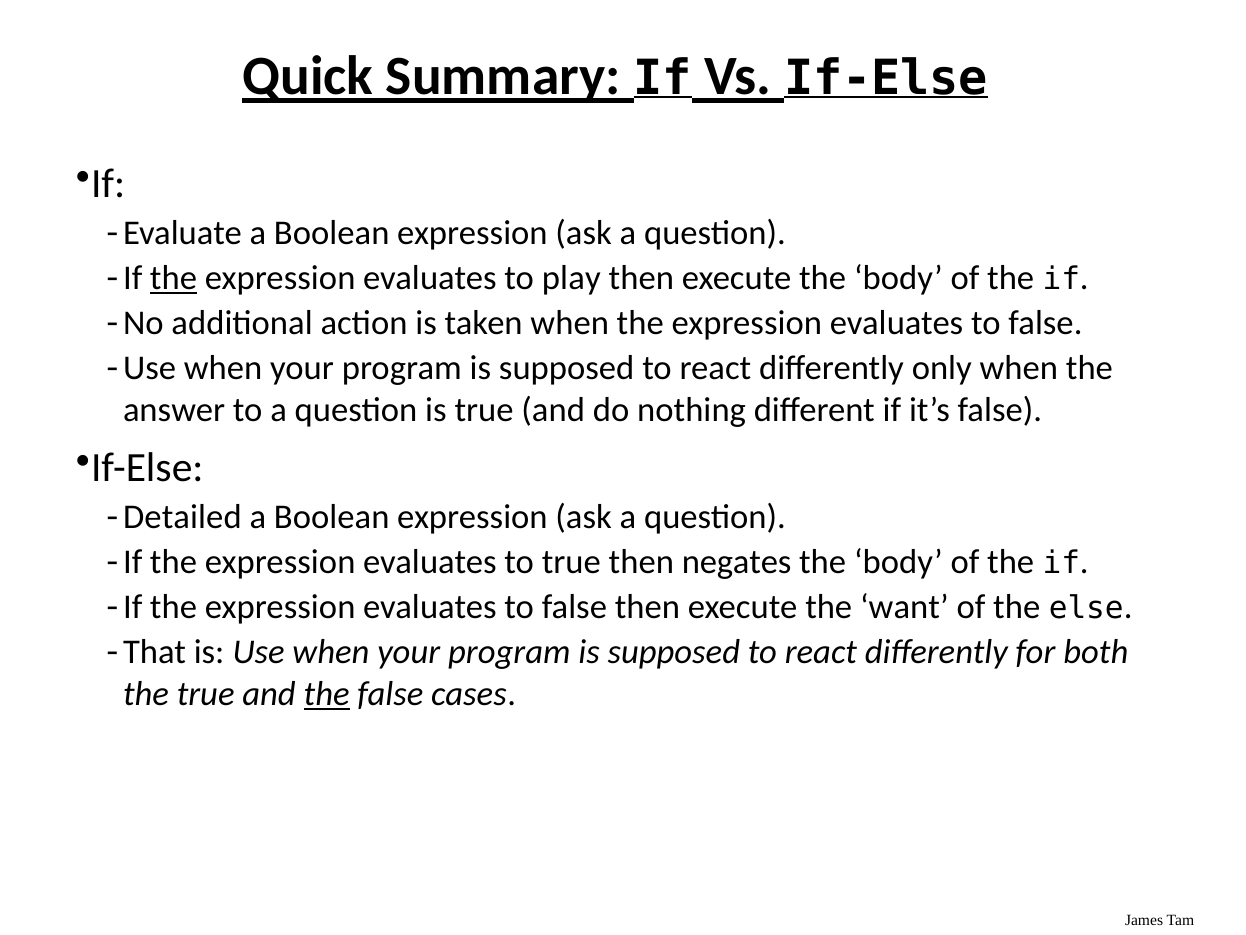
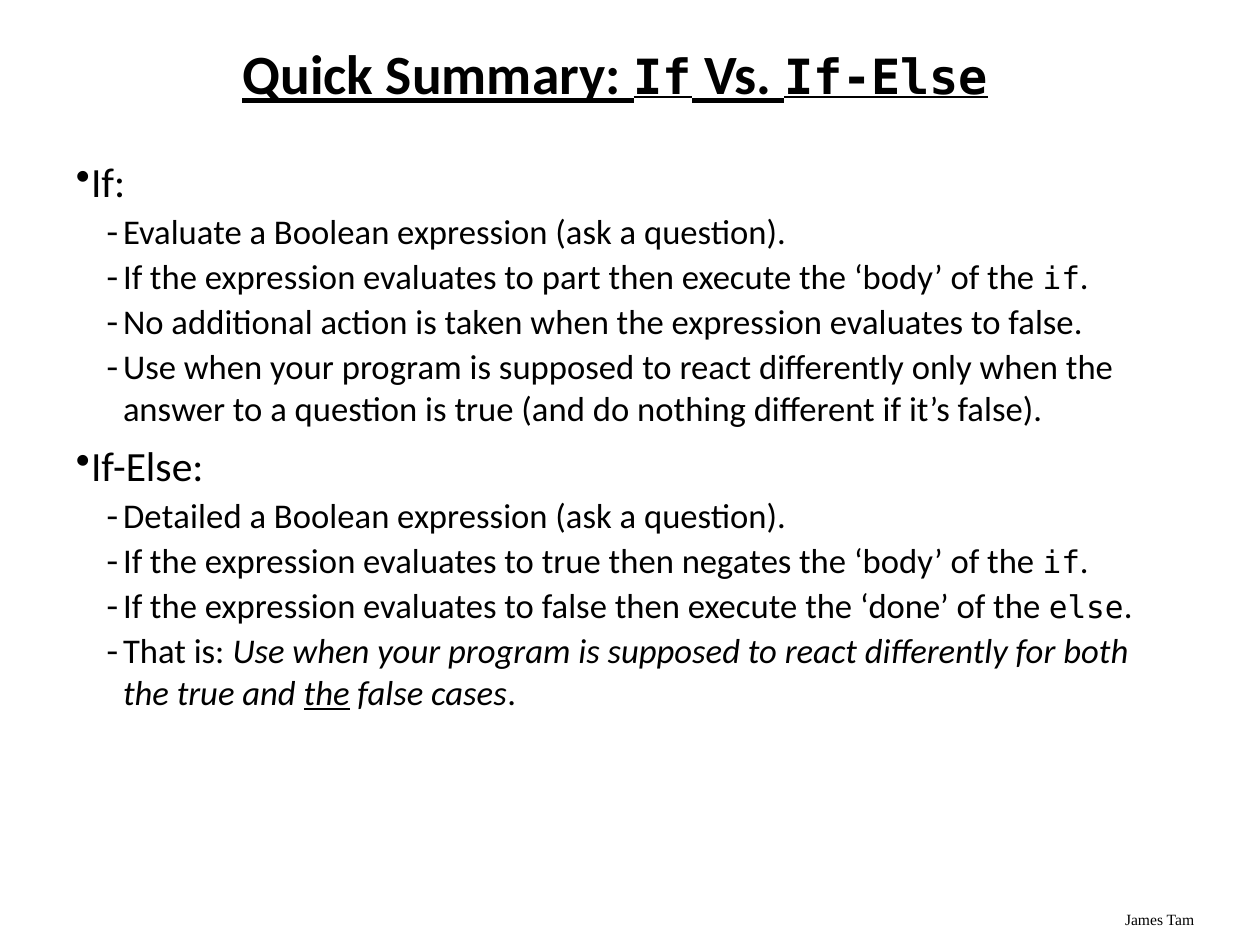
the underline: present -> none (174, 278)
play: play -> part (571, 278)
want: want -> done (904, 607)
